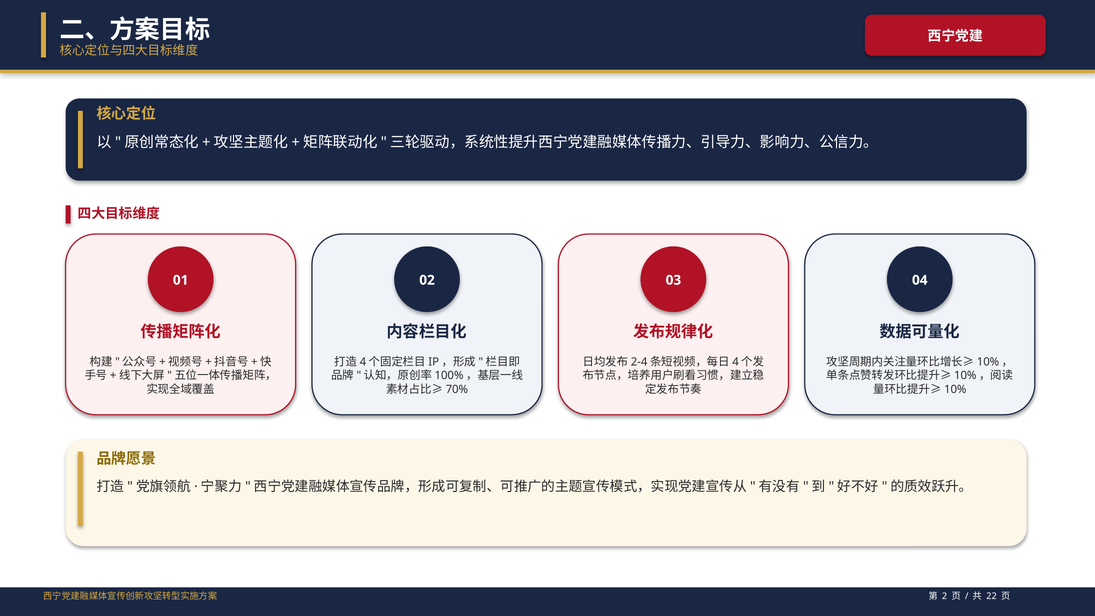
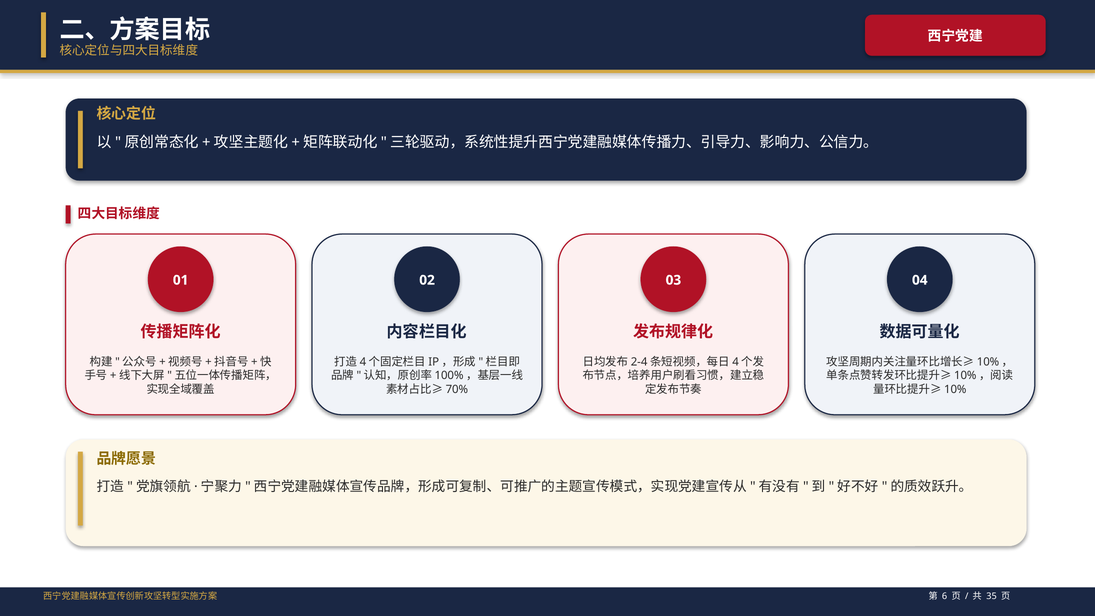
2: 2 -> 6 (945, 596)
22: 22 -> 35 (992, 596)
